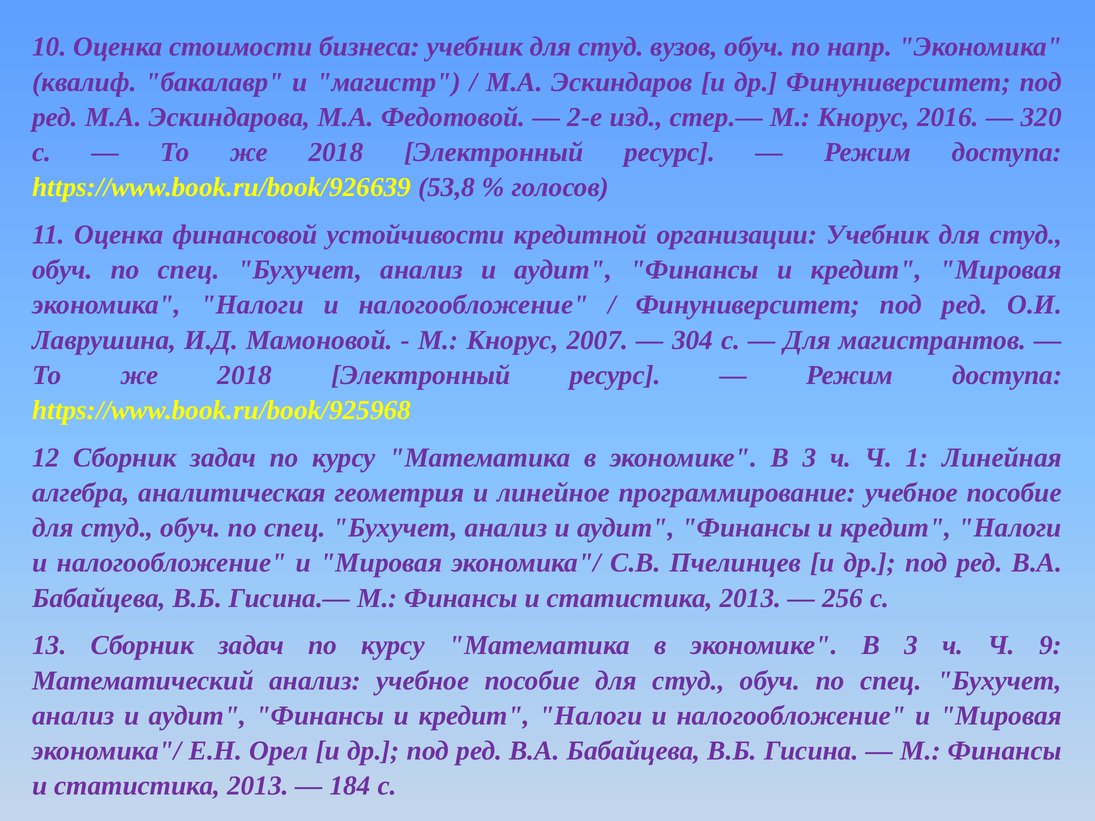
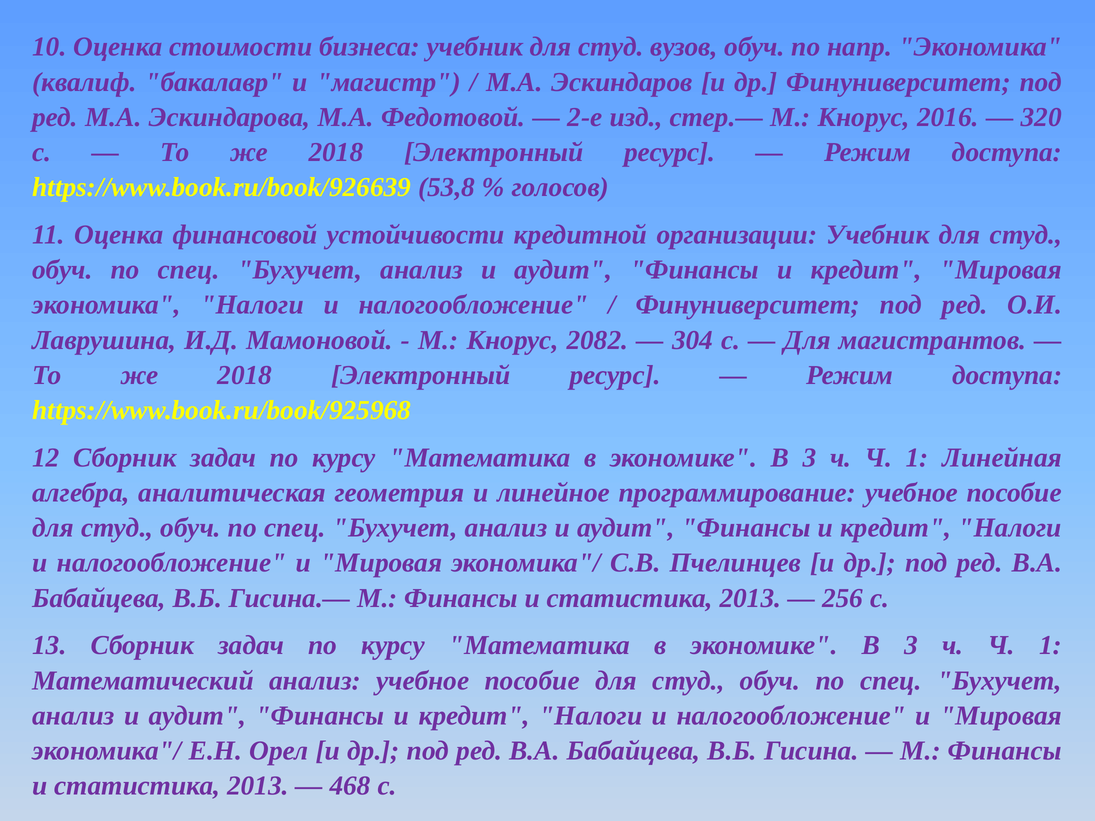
2007: 2007 -> 2082 (597, 340)
9: 9 -> 1 (1050, 646)
184: 184 -> 468 (350, 786)
